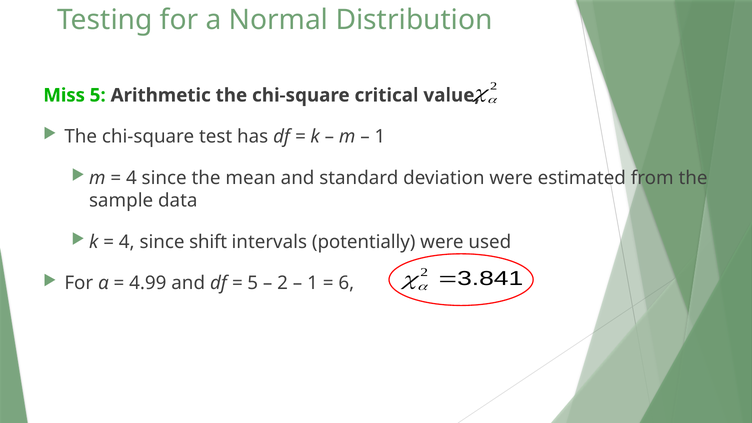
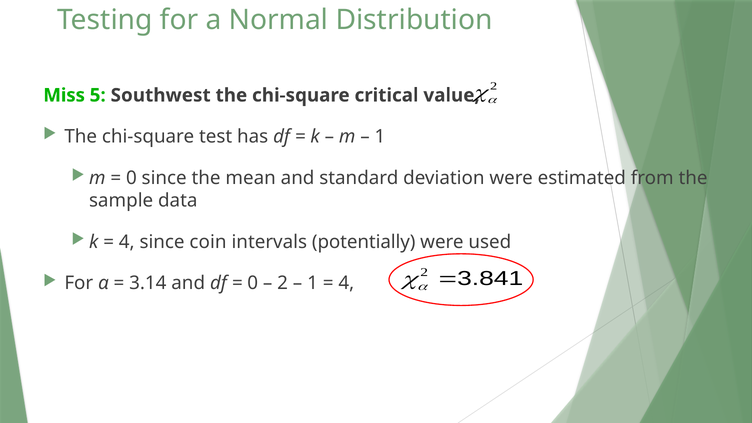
Arithmetic: Arithmetic -> Southwest (161, 95)
4: 4 -> 0 (131, 178)
shift: shift -> coin (208, 242)
4.99: 4.99 -> 3.14 (148, 283)
5: 5 -> 0 (253, 283)
6: 6 -> 4 (346, 283)
